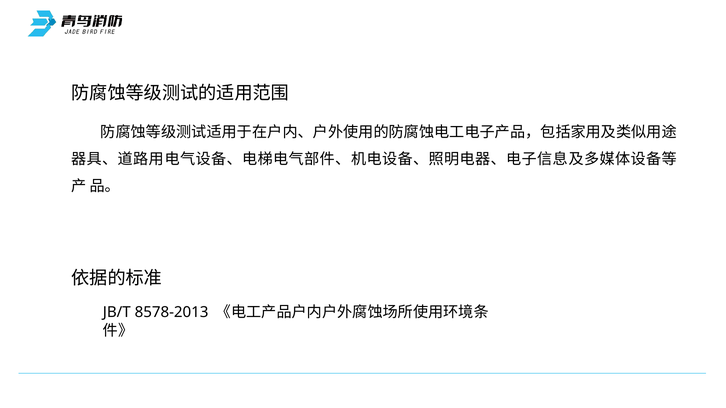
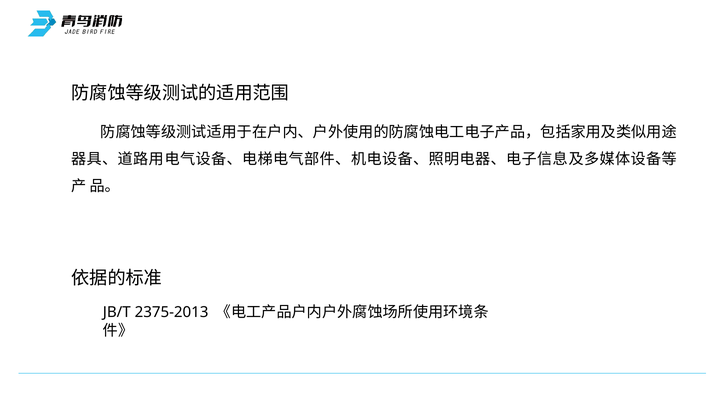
8578-2013: 8578-2013 -> 2375-2013 (172, 313)
